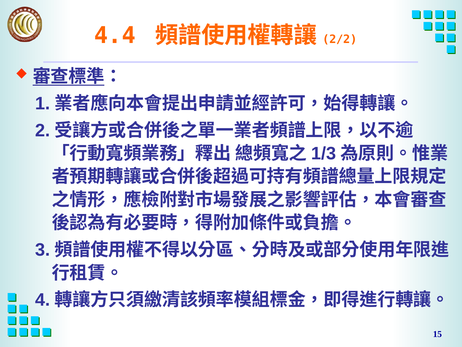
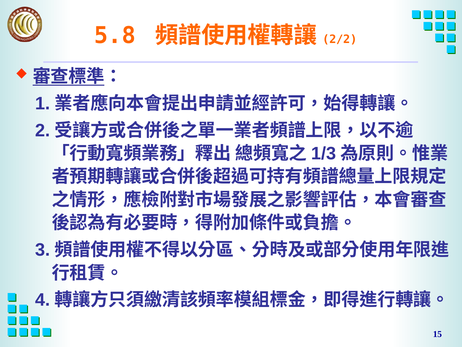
4.4: 4.4 -> 5.8 (115, 35)
